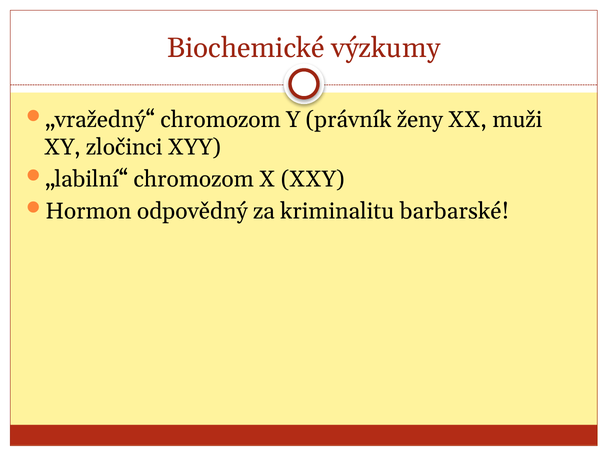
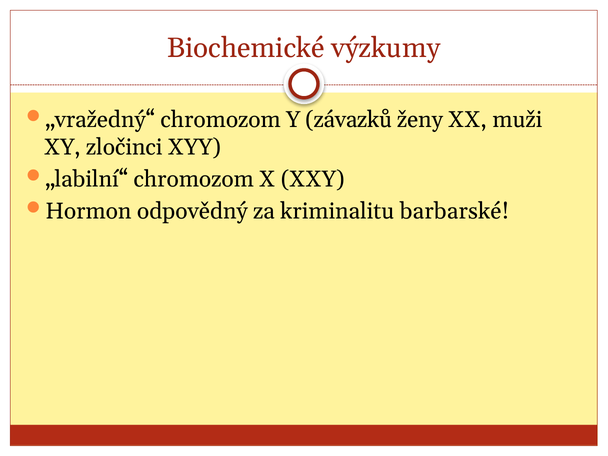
právník: právník -> závazků (349, 120)
